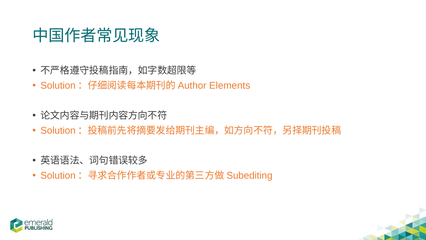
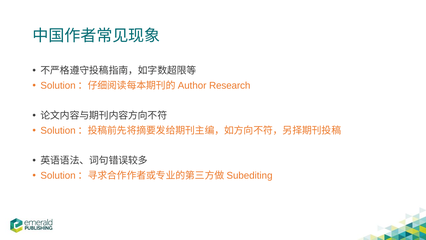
Elements: Elements -> Research (230, 86)
